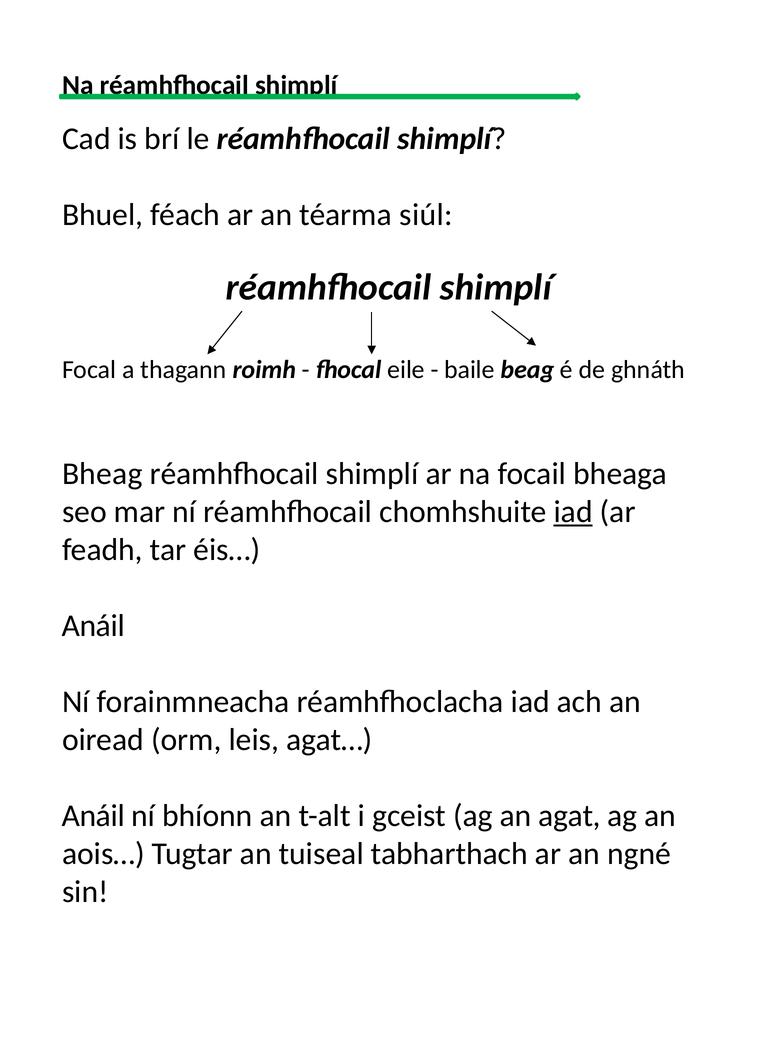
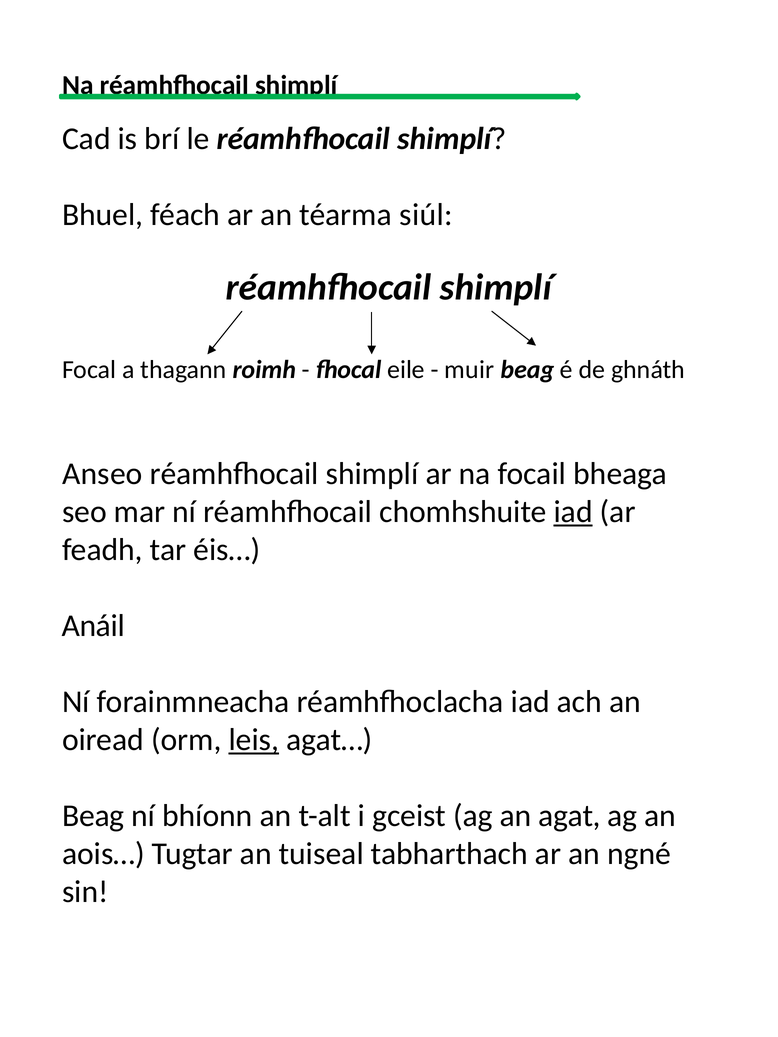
baile: baile -> muir (469, 370)
Bheag: Bheag -> Anseo (102, 474)
leis underline: none -> present (254, 740)
Anáil: Anáil -> Beag (93, 816)
